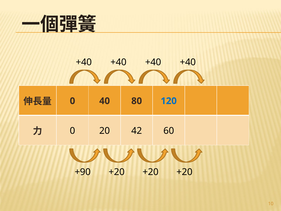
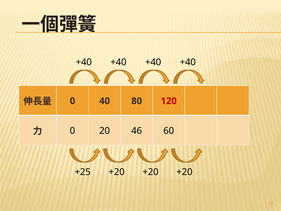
120 colour: blue -> red (169, 101)
42: 42 -> 46 (137, 131)
+90: +90 -> +25 (83, 172)
